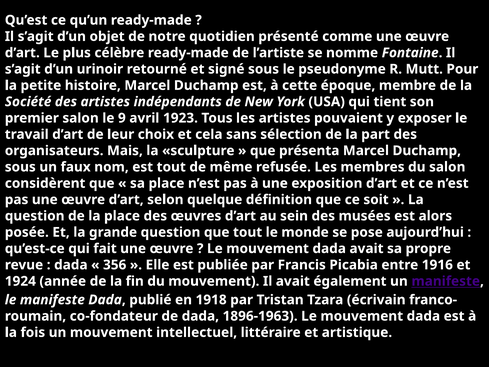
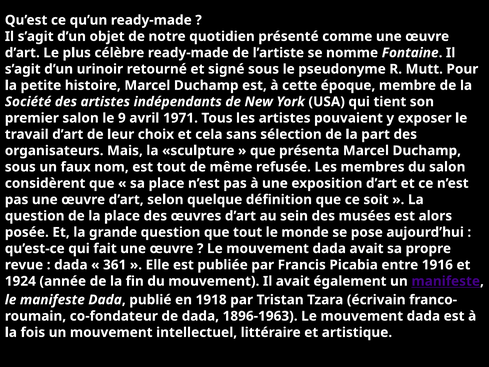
1923: 1923 -> 1971 (180, 118)
356: 356 -> 361 (115, 265)
